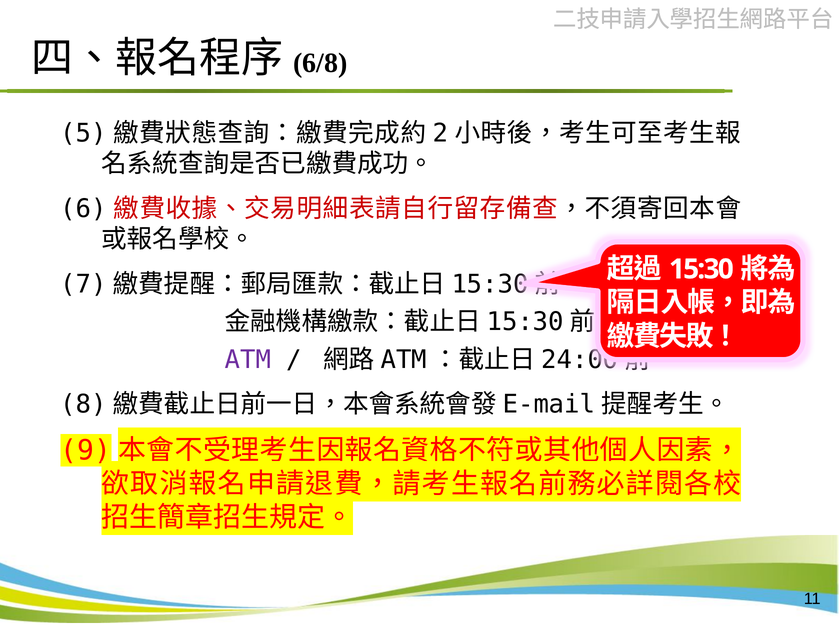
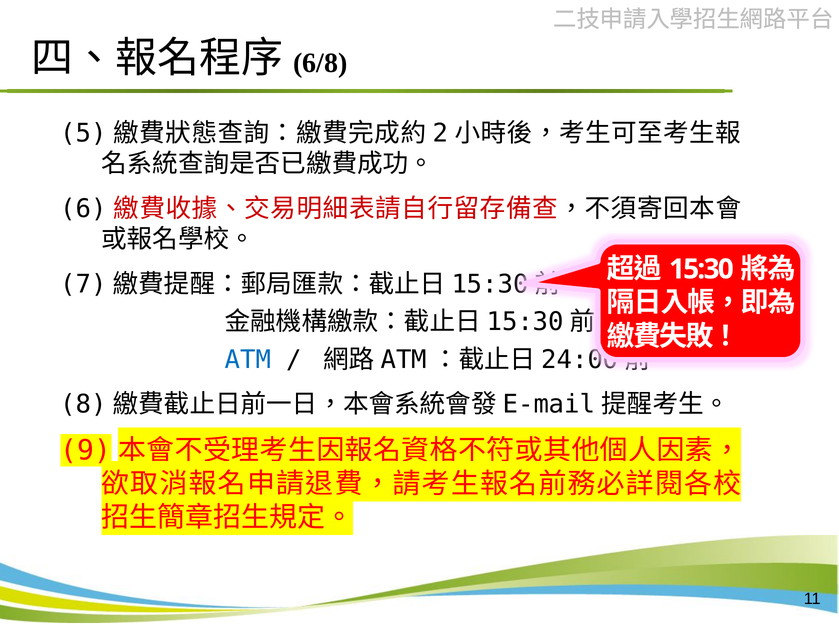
ATM colour: purple -> blue (248, 360)
